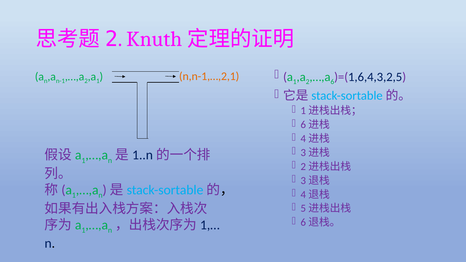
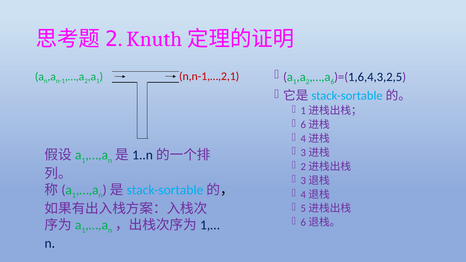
n,n-1,…,2,1 colour: orange -> red (209, 76)
